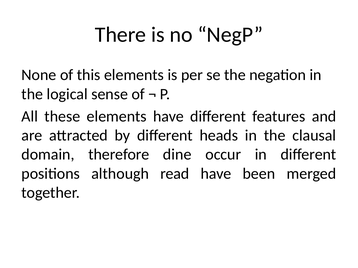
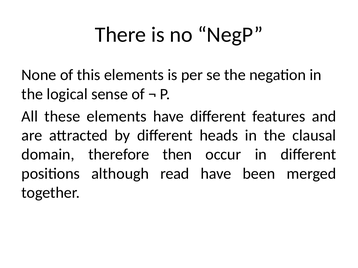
dine: dine -> then (177, 155)
